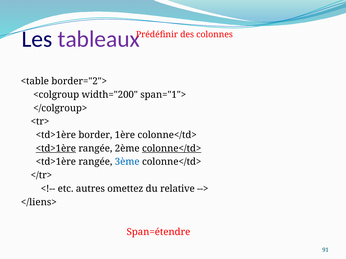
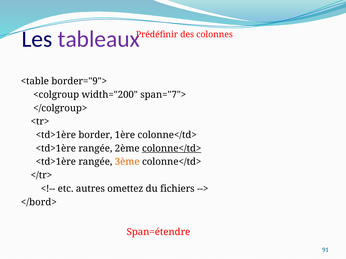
border="2">: border="2"> -> border="9"> (79, 81)
span="1">: span="1"> -> span="7"> (163, 95)
<td>1ère underline: present -> none (56, 149)
3ème colour: blue -> orange (127, 162)
relative: relative -> fichiers (177, 189)
</liens>: </liens> -> </bord> (39, 203)
